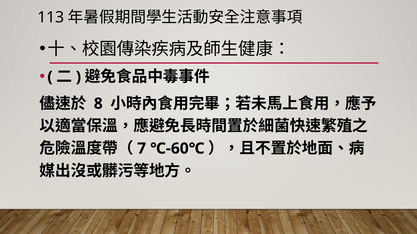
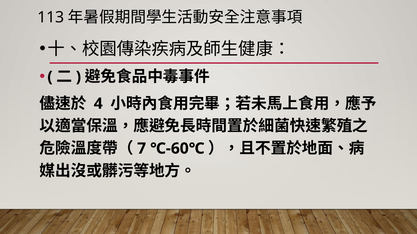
8: 8 -> 4 (98, 104)
